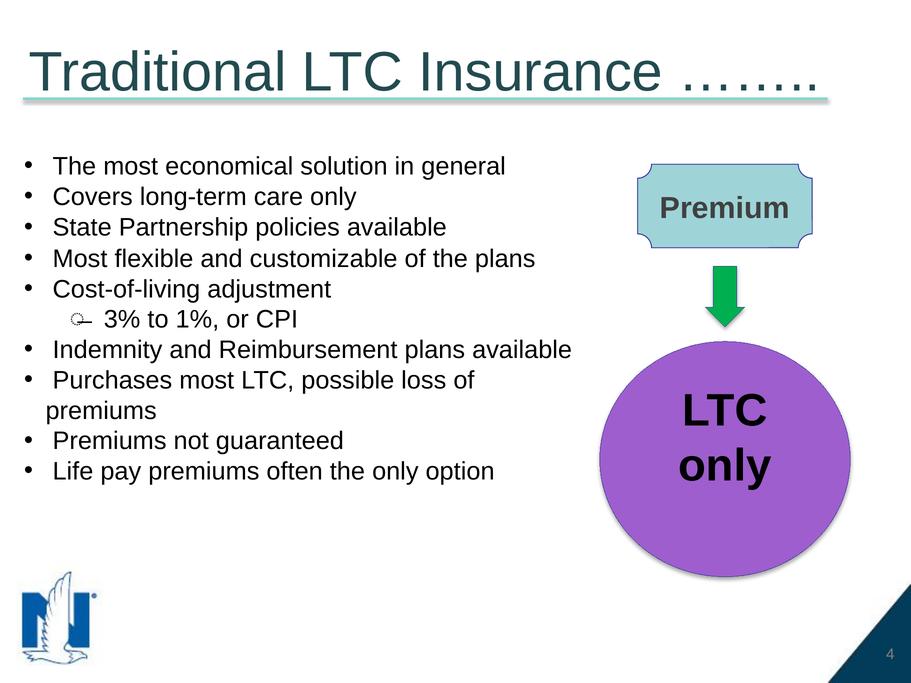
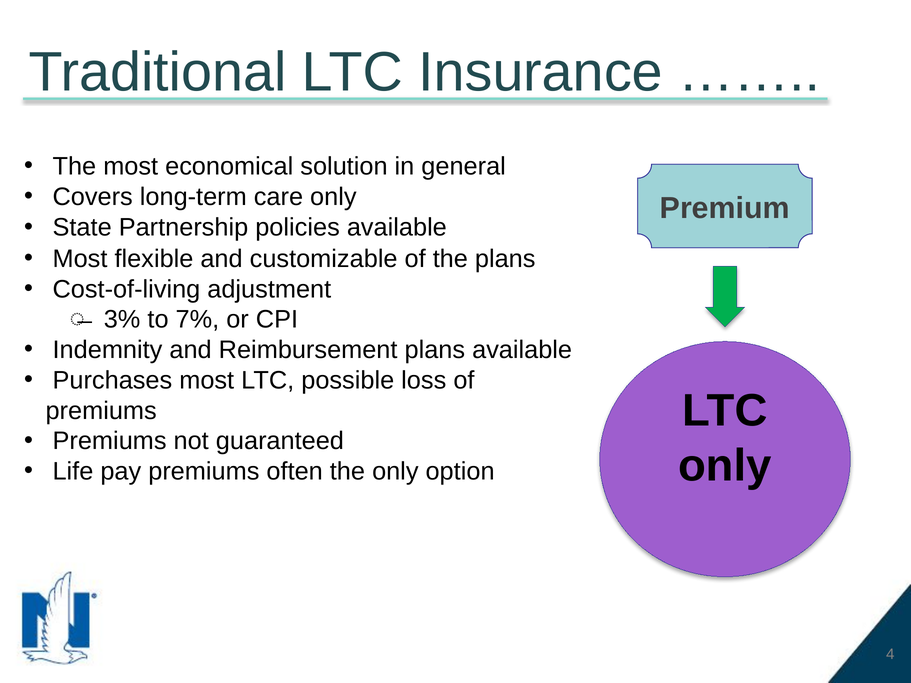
1%: 1% -> 7% (197, 320)
